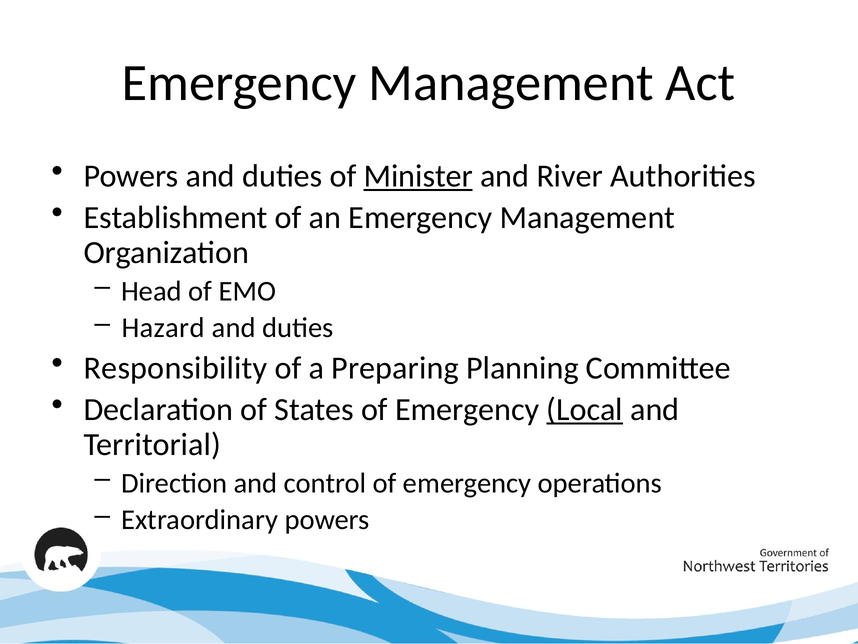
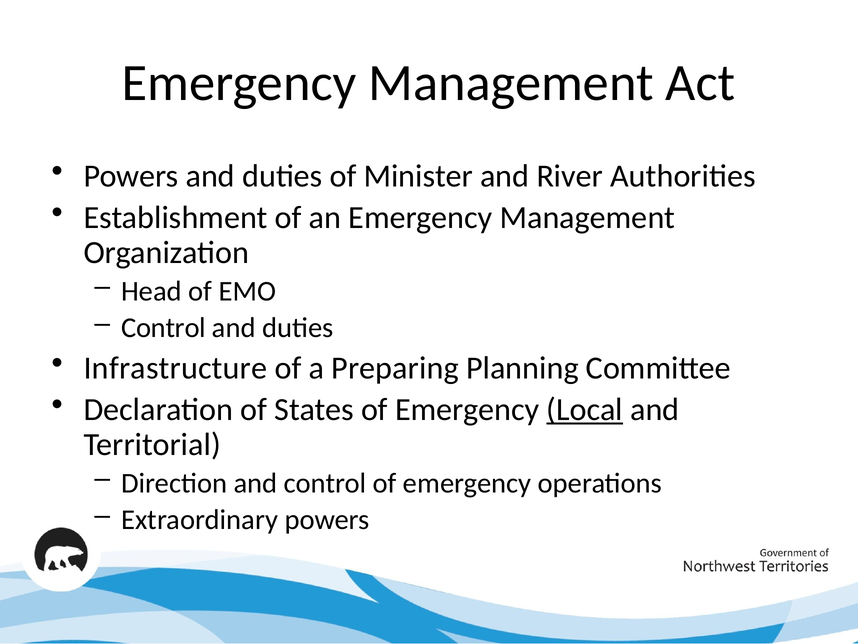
Minister underline: present -> none (418, 176)
Hazard: Hazard -> Control (163, 328)
Responsibility: Responsibility -> Infrastructure (176, 368)
